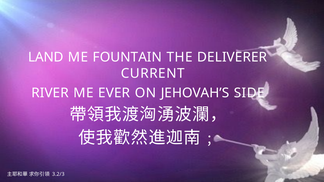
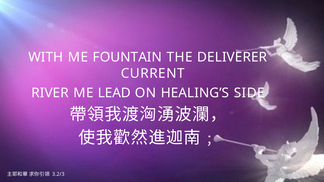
LAND: LAND -> WITH (46, 57)
EVER: EVER -> LEAD (114, 93)
JEHOVAH’S: JEHOVAH’S -> HEALING’S (195, 93)
